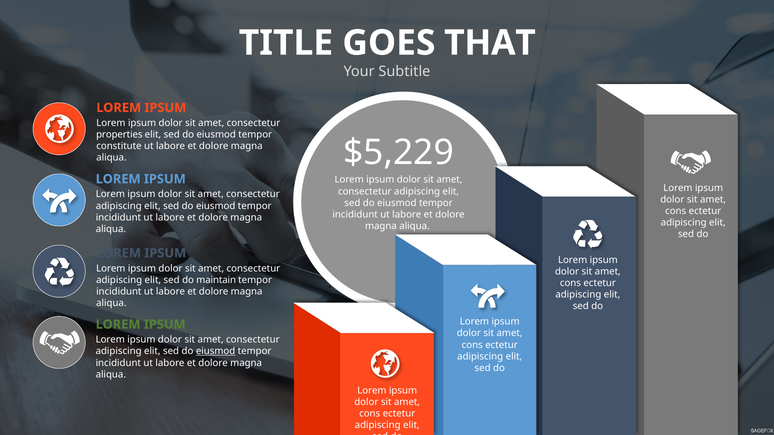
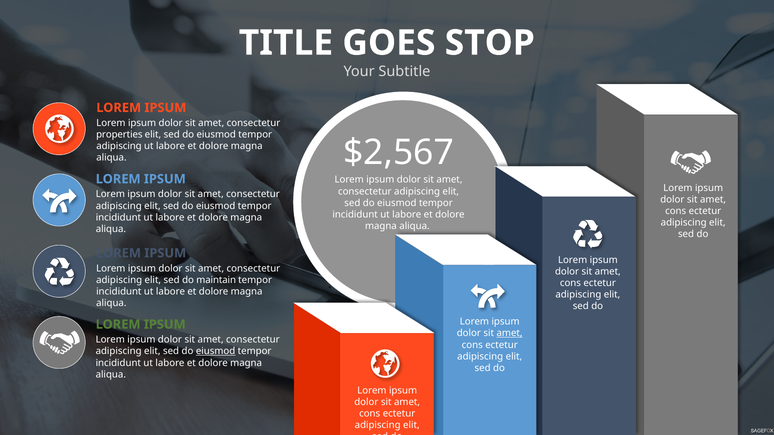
THAT: THAT -> STOP (490, 43)
constitute: constitute -> adipiscing (119, 146)
$5,229: $5,229 -> $2,567 (399, 153)
amet underline: none -> present (510, 334)
